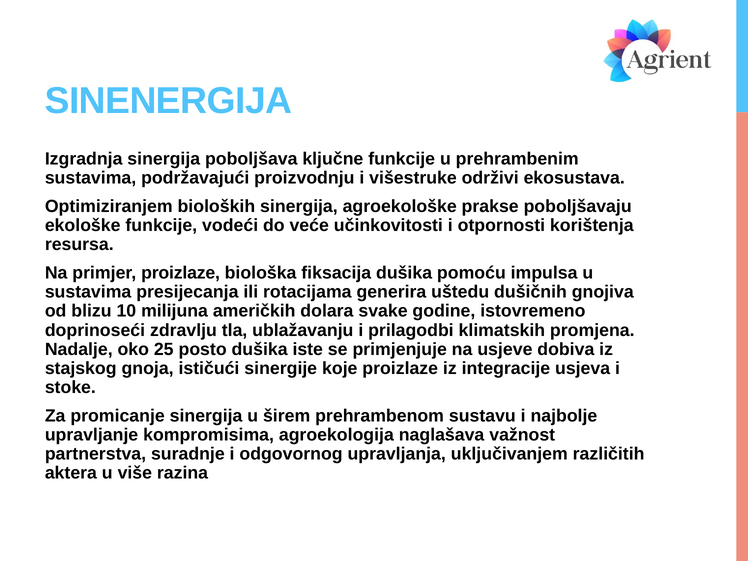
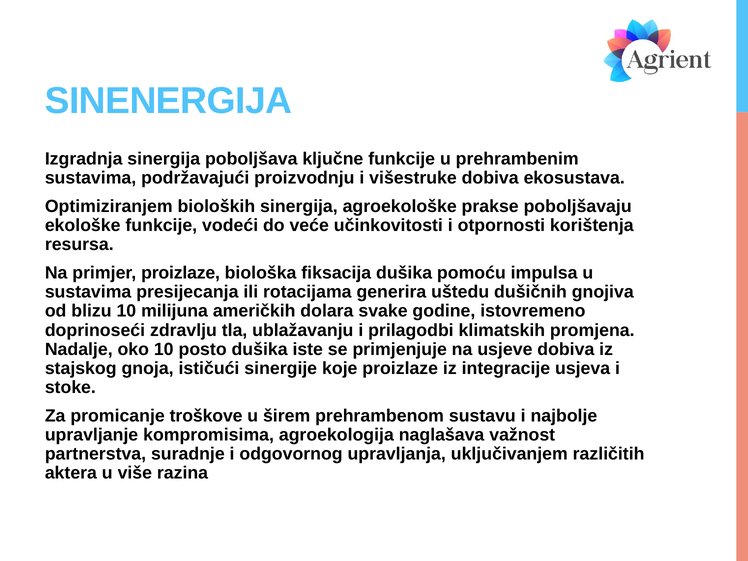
višestruke održivi: održivi -> dobiva (490, 178)
oko 25: 25 -> 10 (164, 349)
promicanje sinergija: sinergija -> troškove (206, 416)
